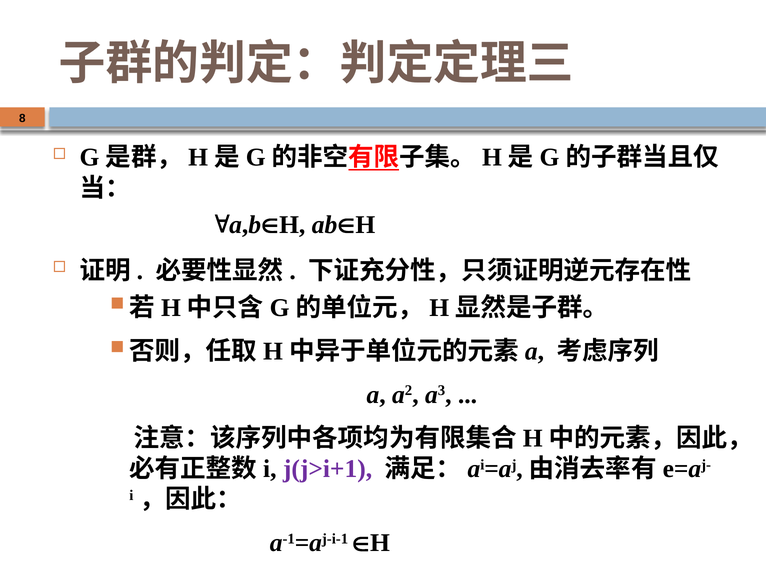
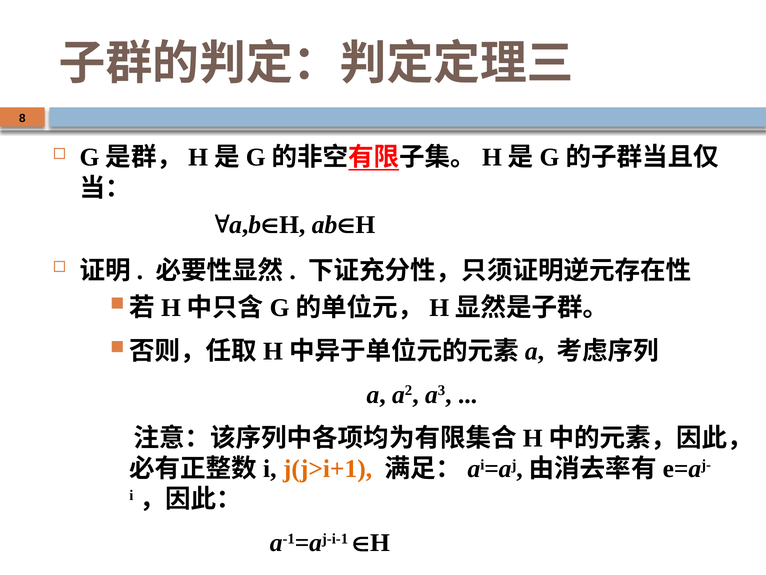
j(j>i+1 colour: purple -> orange (328, 468)
